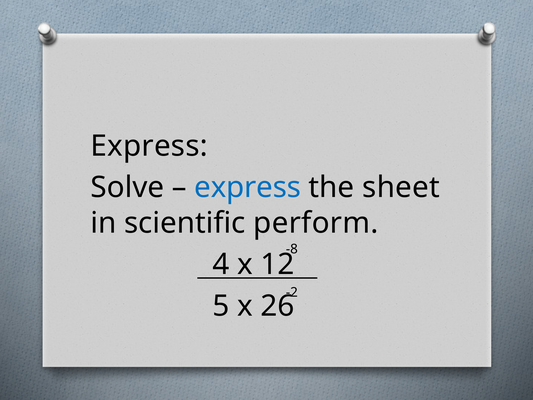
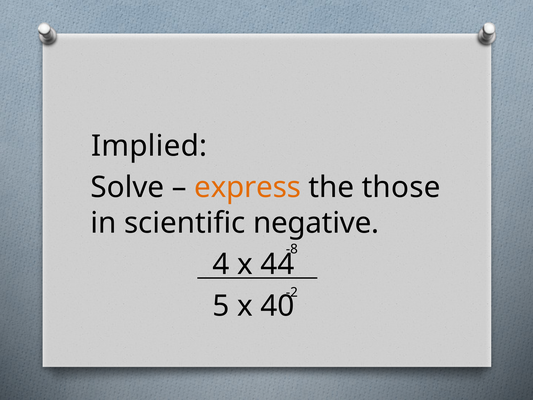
Express: Express -> Implied (149, 146)
express colour: blue -> orange (248, 187)
sheet: sheet -> those (401, 187)
perform: perform -> negative (316, 223)
12: 12 -> 44 (277, 264)
26: 26 -> 40 (277, 306)
